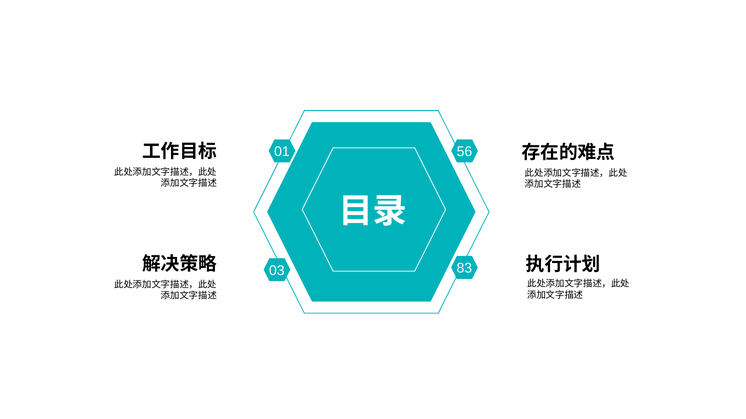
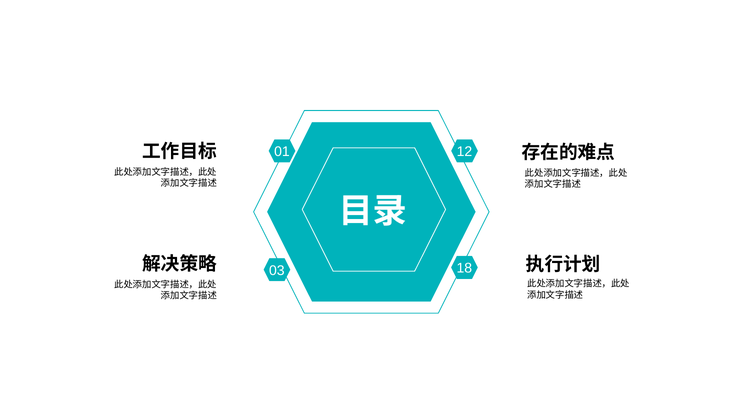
56: 56 -> 12 (464, 152)
83: 83 -> 18 (464, 269)
